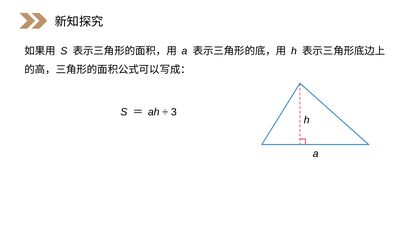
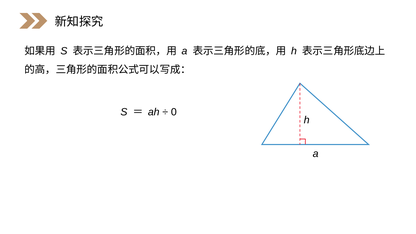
3: 3 -> 0 (174, 112)
